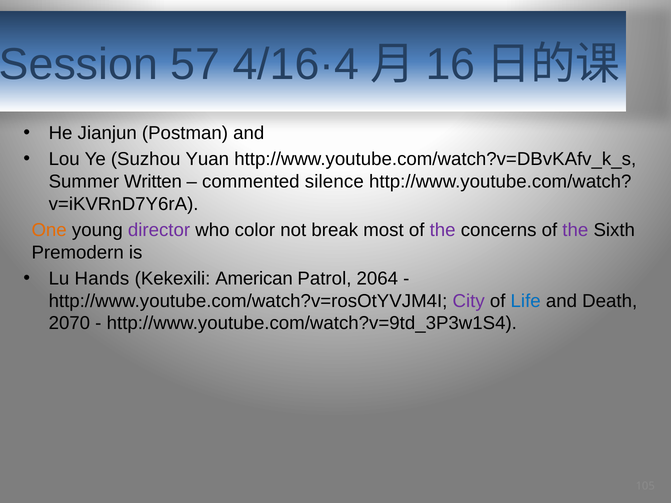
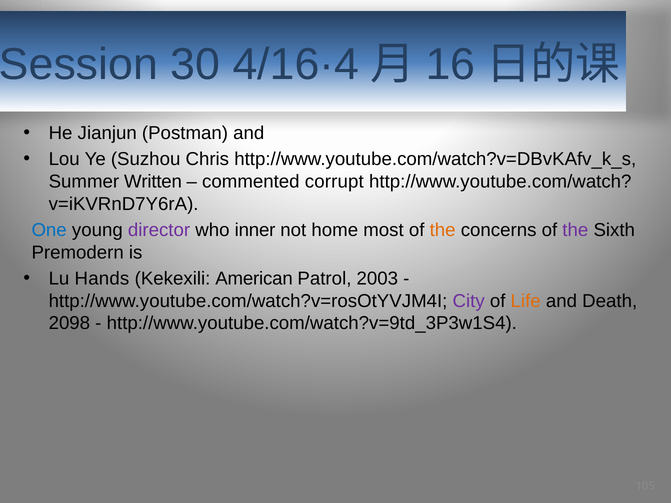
57: 57 -> 30 (195, 65)
Yuan: Yuan -> Chris (207, 159)
silence: silence -> corrupt (334, 182)
One colour: orange -> blue (49, 230)
color: color -> inner (255, 230)
break: break -> home (335, 230)
the colour: purple -> orange (443, 230)
2064: 2064 -> 2003 (377, 279)
Life colour: blue -> orange (526, 301)
2070: 2070 -> 2098 (69, 323)
